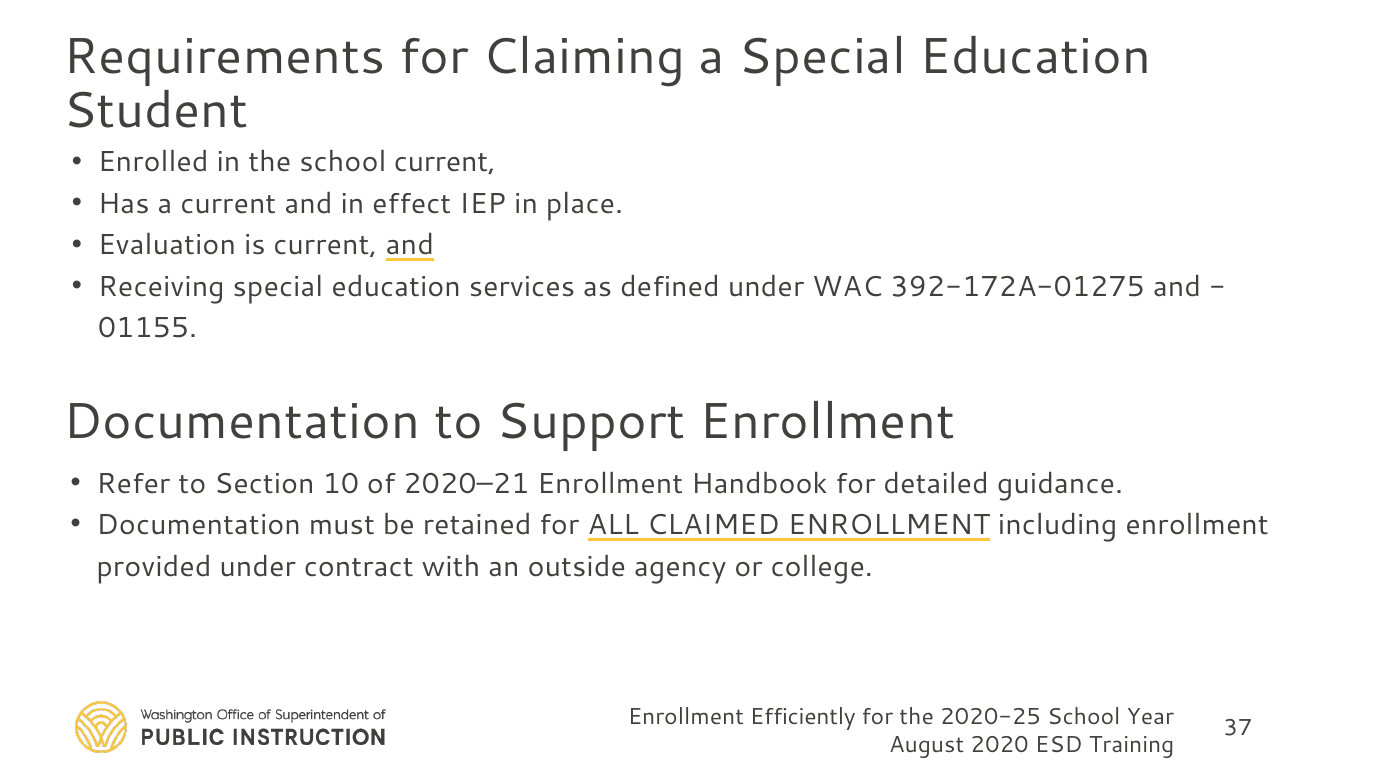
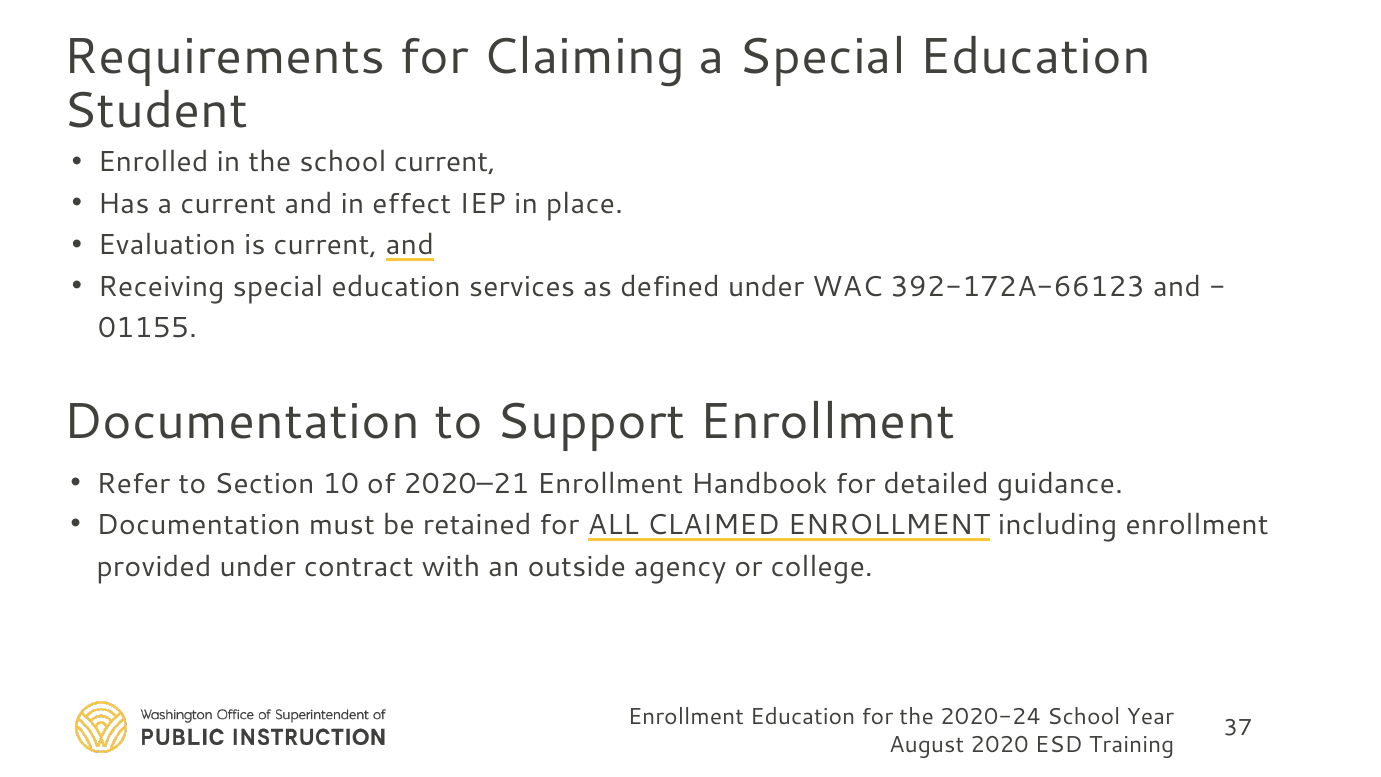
392-172A-01275: 392-172A-01275 -> 392-172A-66123 (1018, 287)
Enrollment Efficiently: Efficiently -> Education (803, 717)
2020-25: 2020-25 -> 2020-24 (991, 717)
